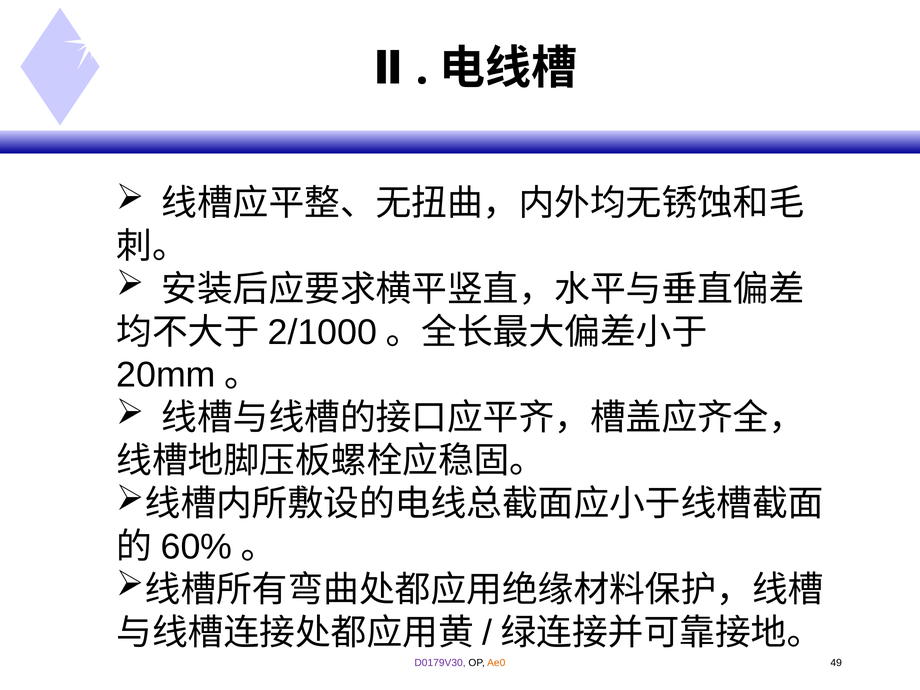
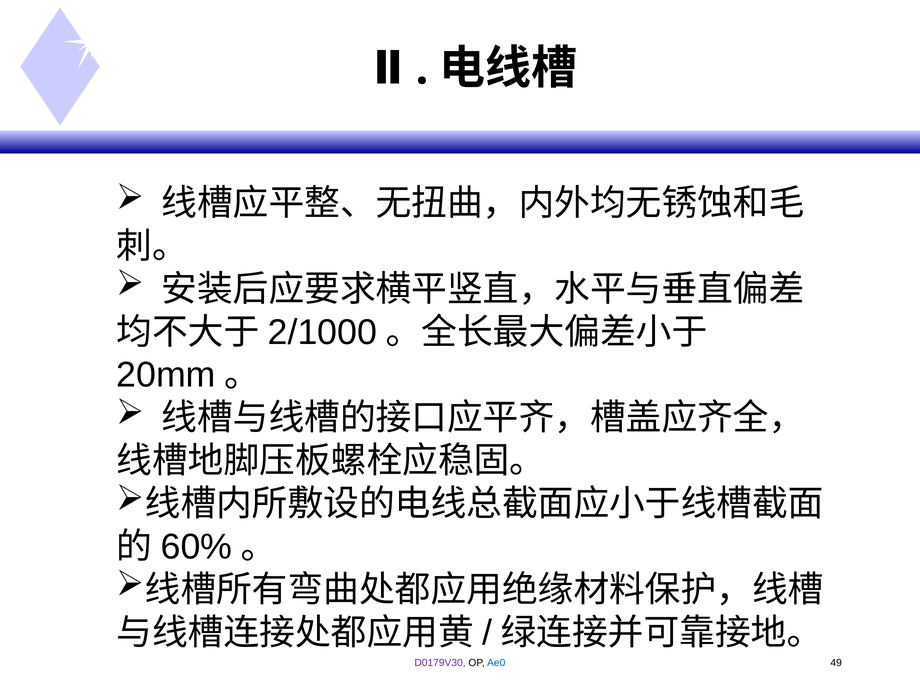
Ae0 colour: orange -> blue (496, 663)
